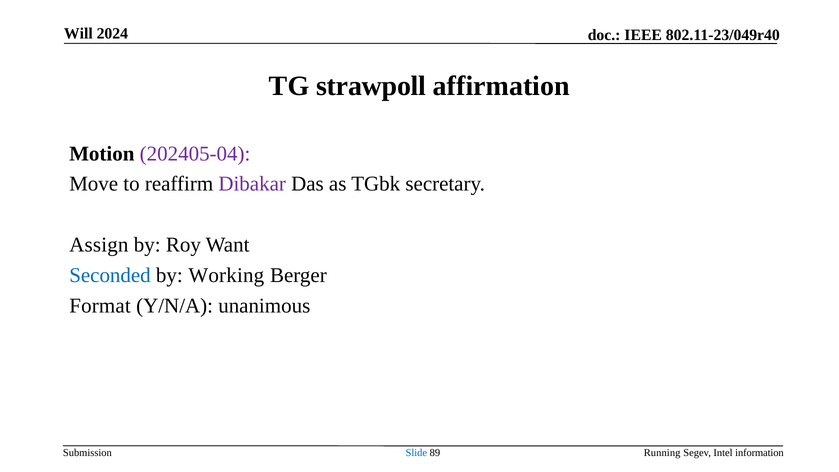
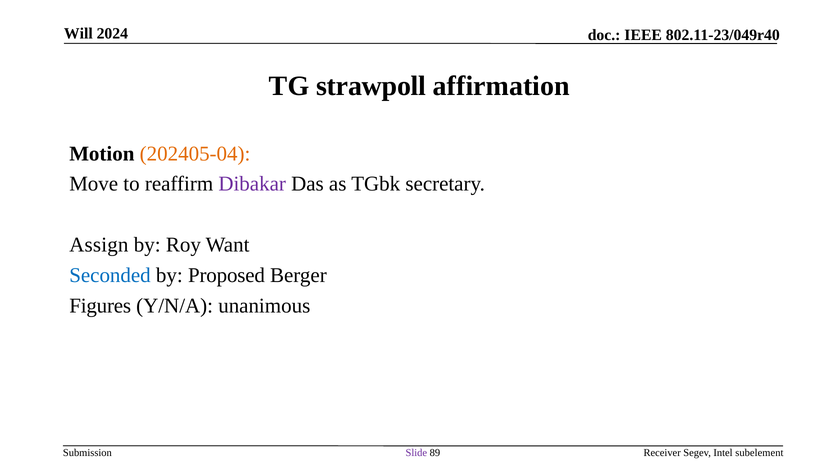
202405-04 colour: purple -> orange (195, 154)
Working: Working -> Proposed (227, 275)
Format: Format -> Figures (100, 306)
Slide colour: blue -> purple (416, 453)
Running: Running -> Receiver (662, 453)
information: information -> subelement (759, 453)
